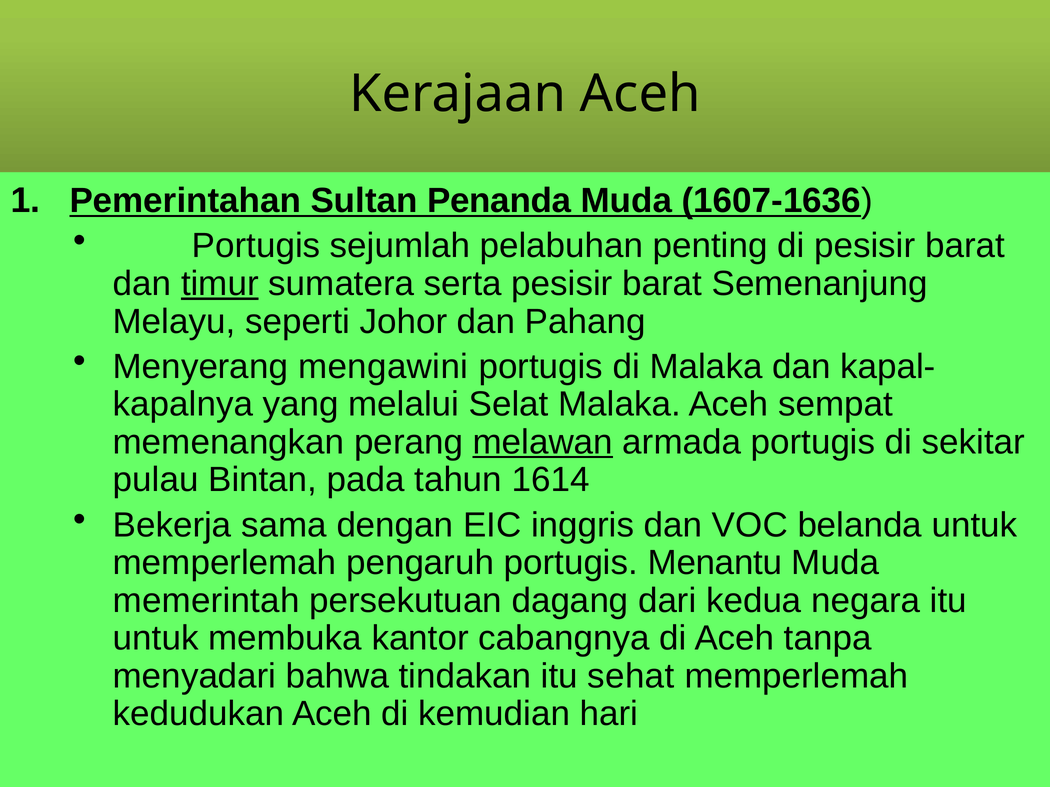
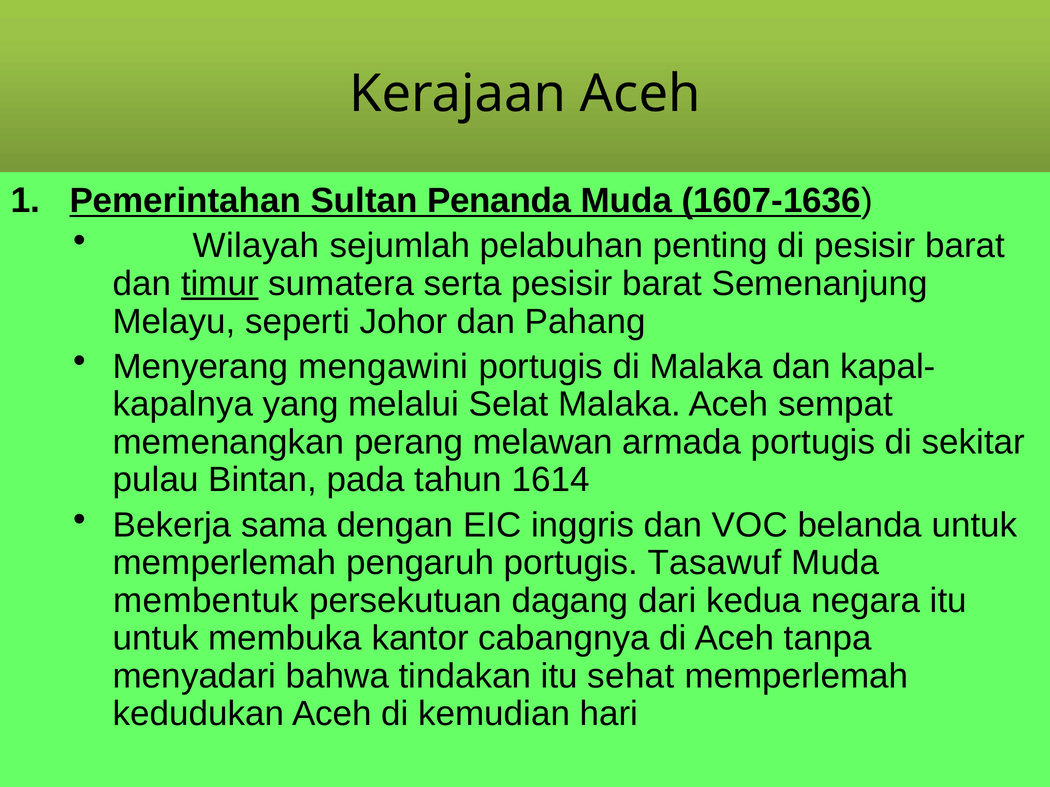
Portugis: Portugis -> Wilayah (256, 246)
melawan underline: present -> none (543, 442)
Menantu: Menantu -> Tasawuf (715, 563)
memerintah: memerintah -> membentuk (206, 601)
